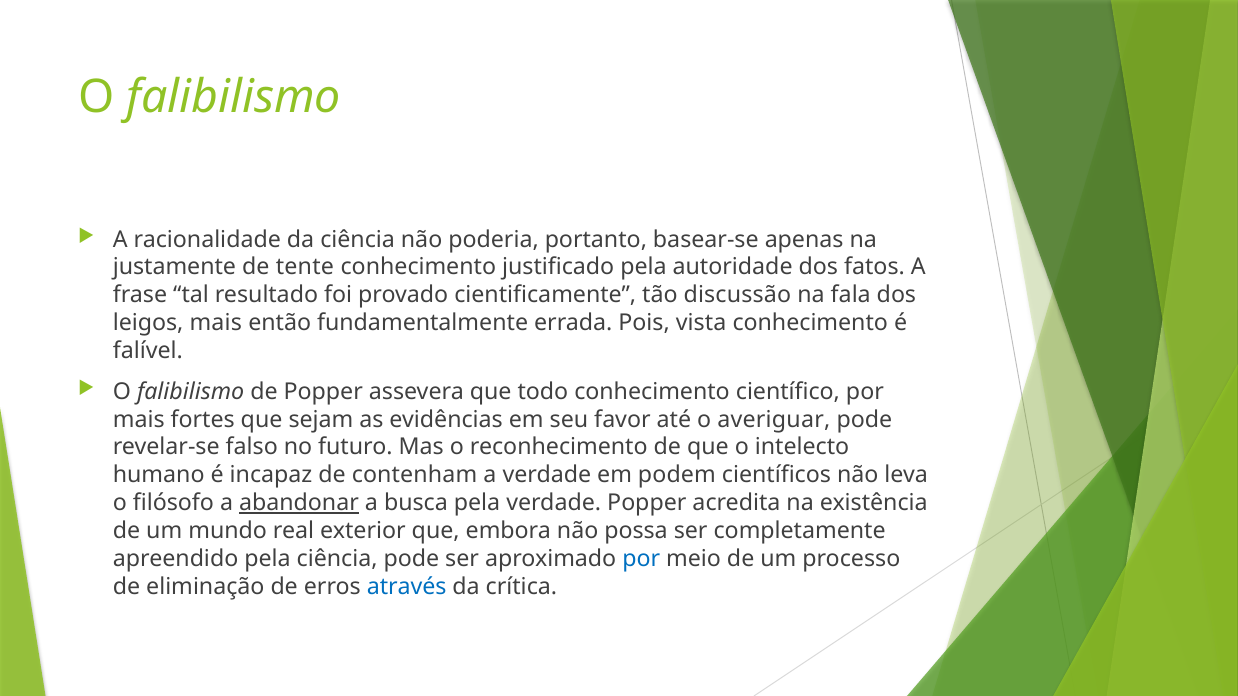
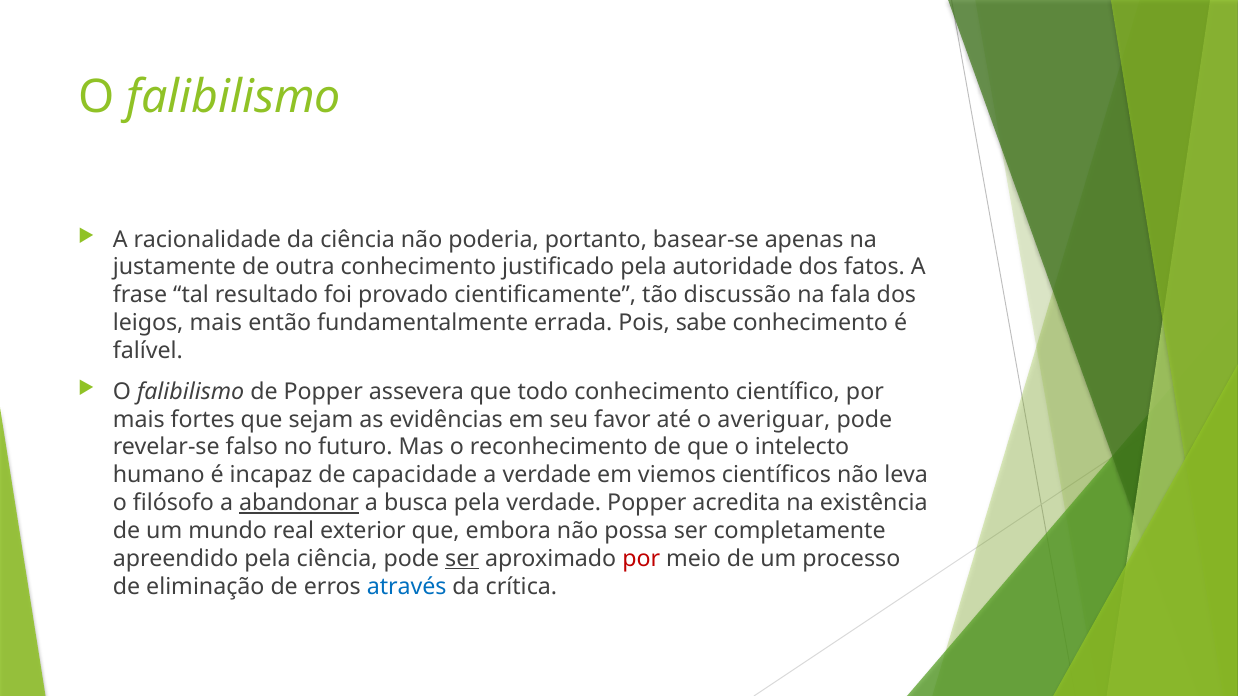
tente: tente -> outra (305, 267)
vista: vista -> sabe (701, 323)
contenham: contenham -> capacidade (414, 475)
podem: podem -> viemos (677, 475)
ser underline: none -> present (462, 559)
por colour: blue -> red (641, 559)
